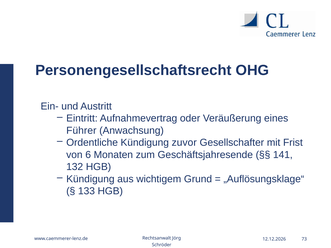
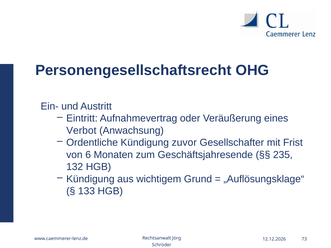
Führer: Führer -> Verbot (81, 131)
141: 141 -> 235 (283, 155)
